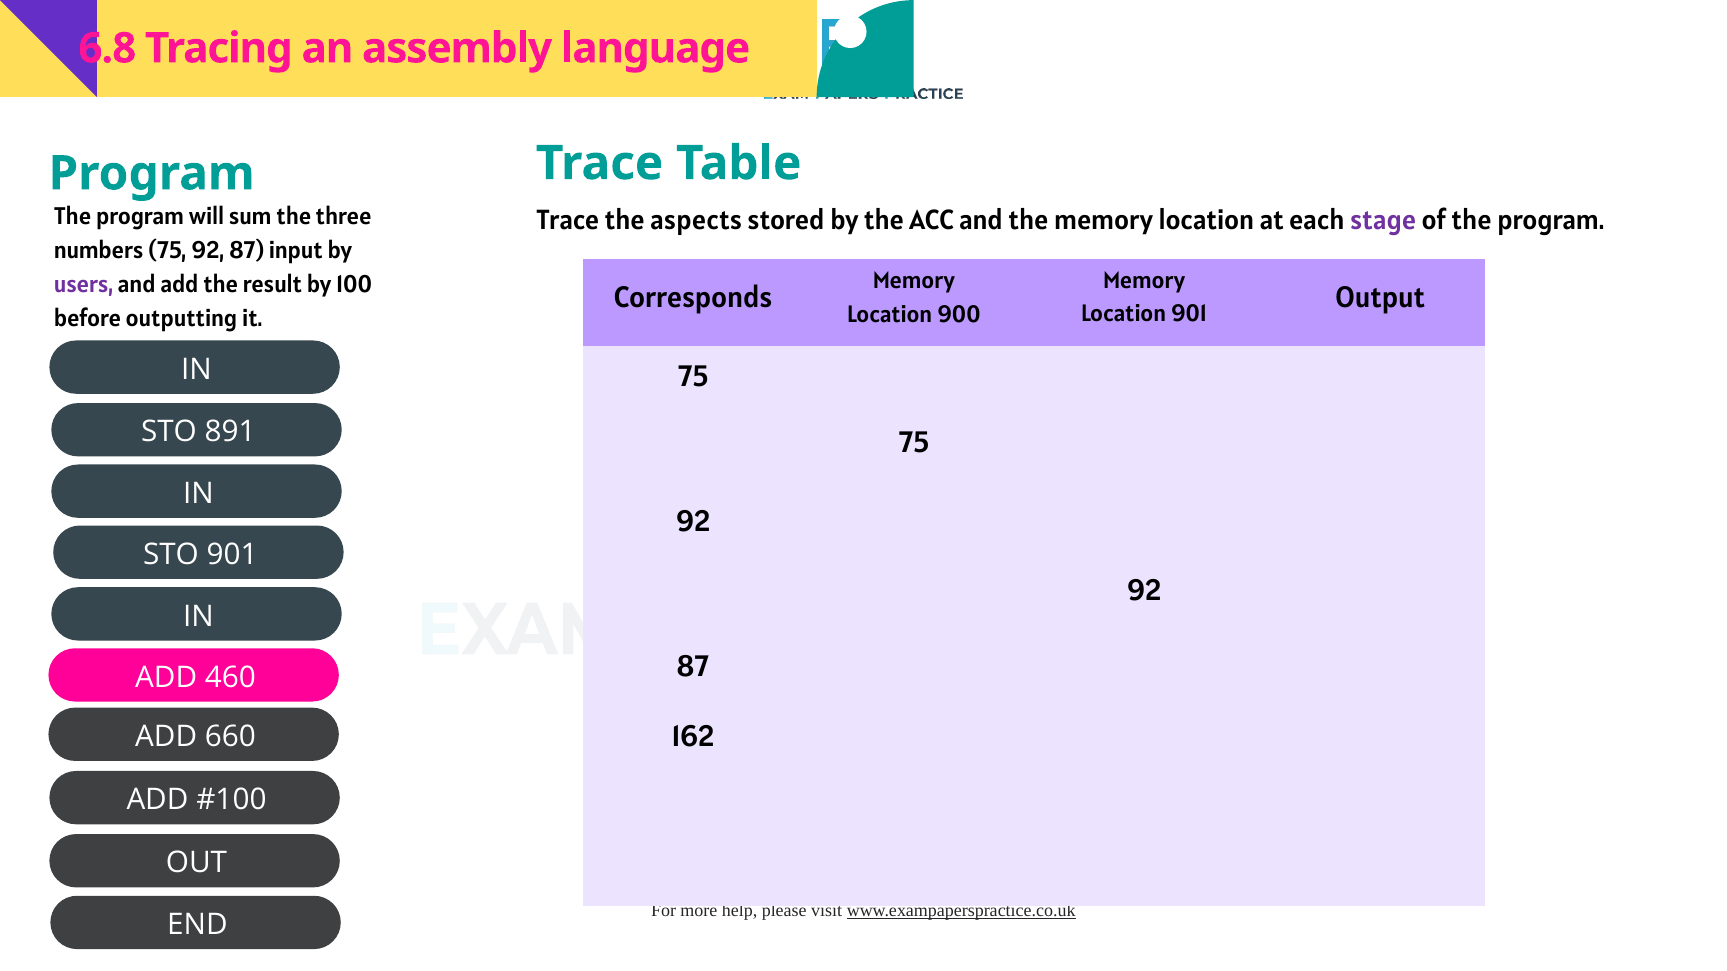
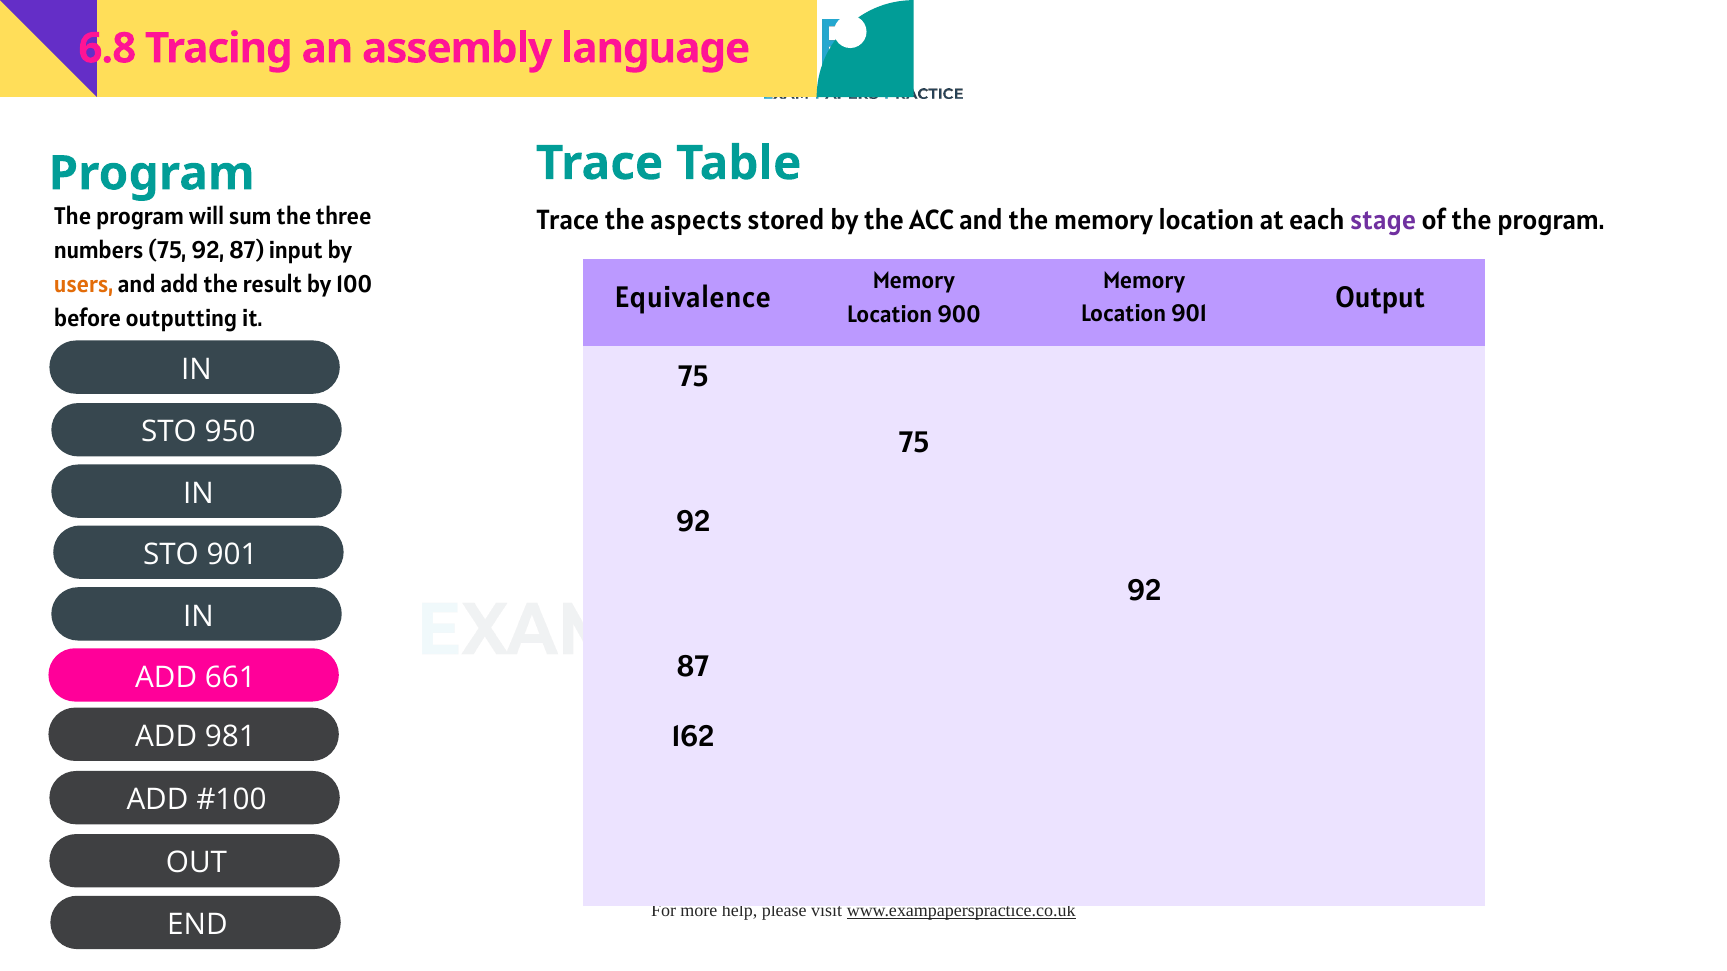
users colour: purple -> orange (84, 285)
Corresponds: Corresponds -> Equivalence (693, 298)
891: 891 -> 950 (230, 432)
460: 460 -> 661 (230, 678)
660: 660 -> 981 (230, 737)
